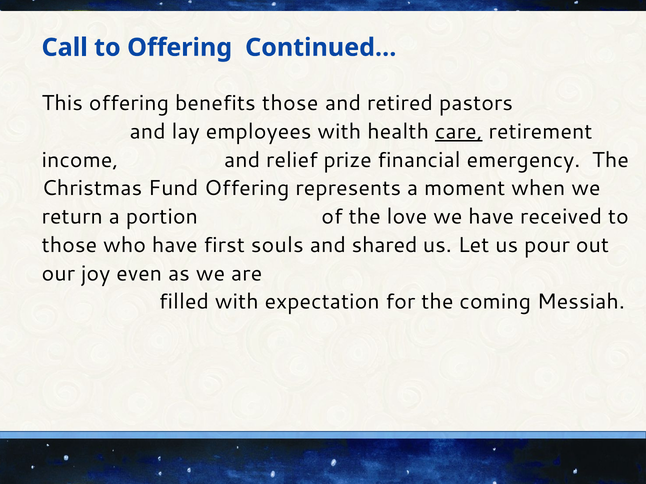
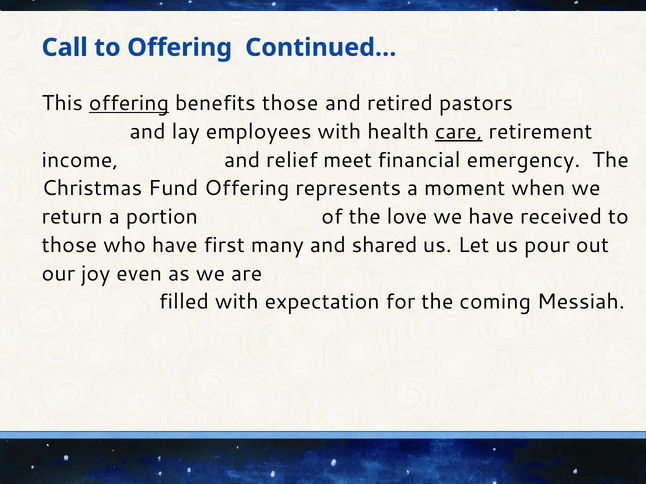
offering underline: none -> present (129, 103)
prize: prize -> meet (348, 160)
souls: souls -> many (277, 245)
